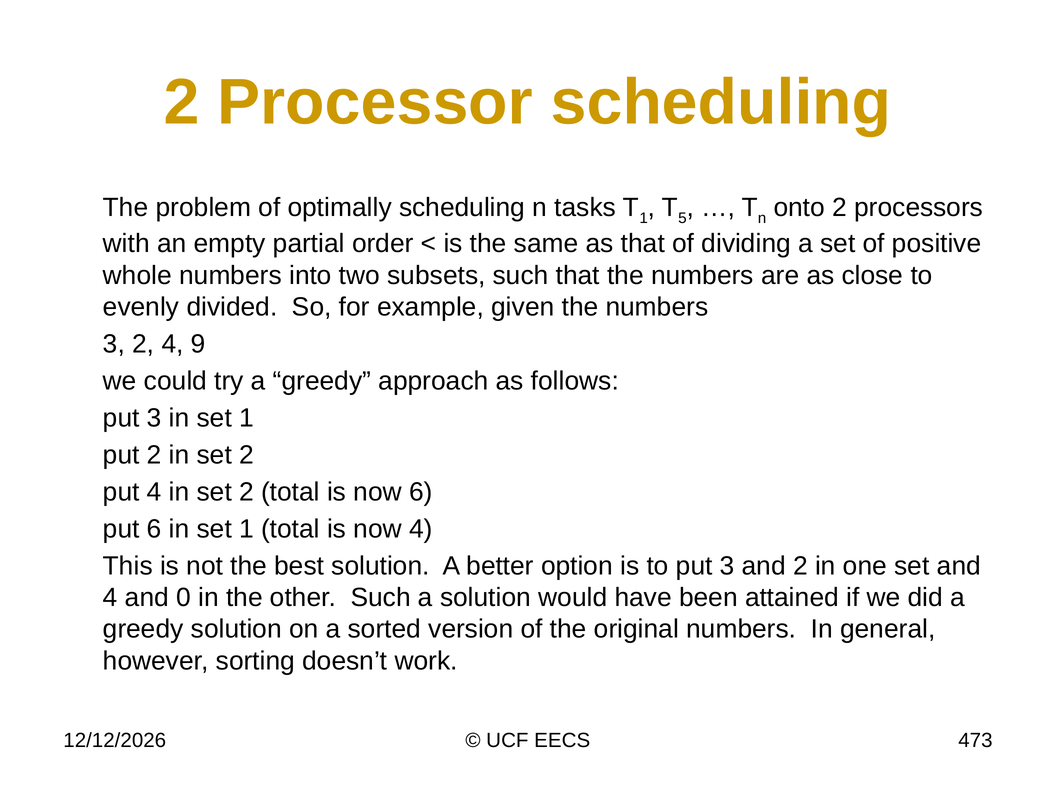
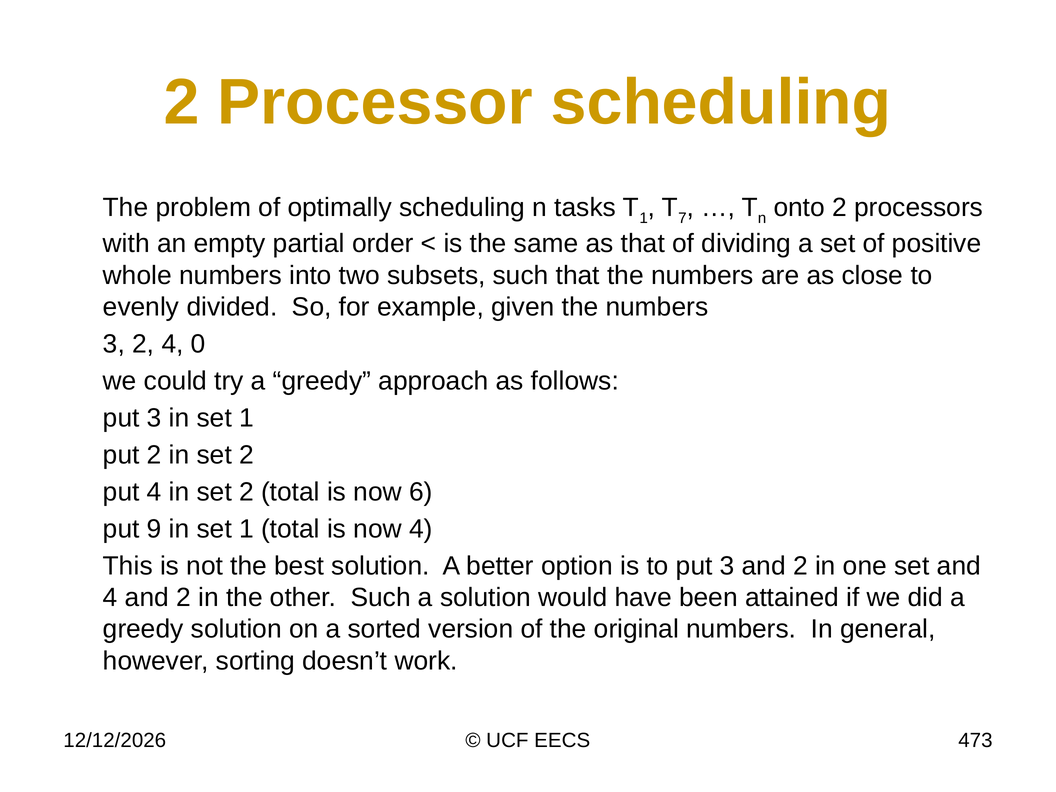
5: 5 -> 7 (682, 218)
9: 9 -> 0 (198, 344)
put 6: 6 -> 9 (154, 529)
4 and 0: 0 -> 2 (184, 598)
